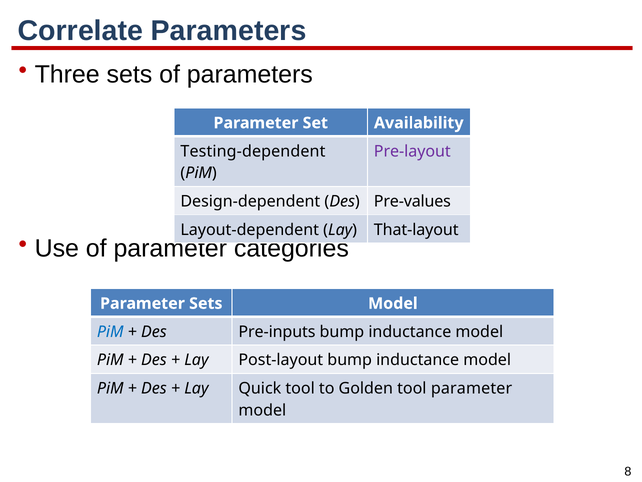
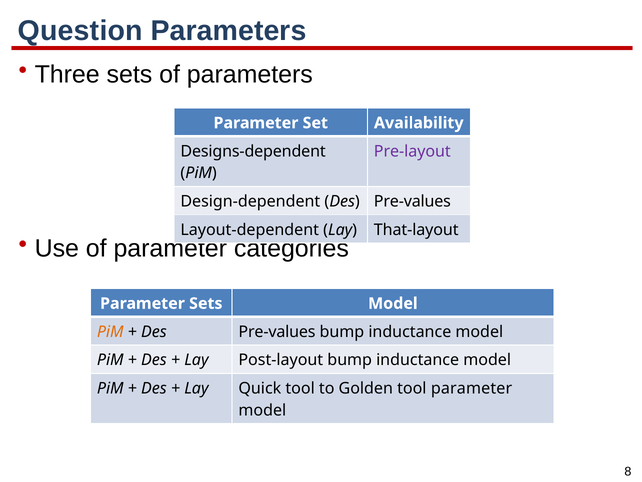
Correlate: Correlate -> Question (80, 31)
Testing-dependent: Testing-dependent -> Designs-dependent (253, 151)
PiM colour: blue -> orange (110, 331)
Pre-inputs: Pre-inputs -> Pre-values (277, 331)
